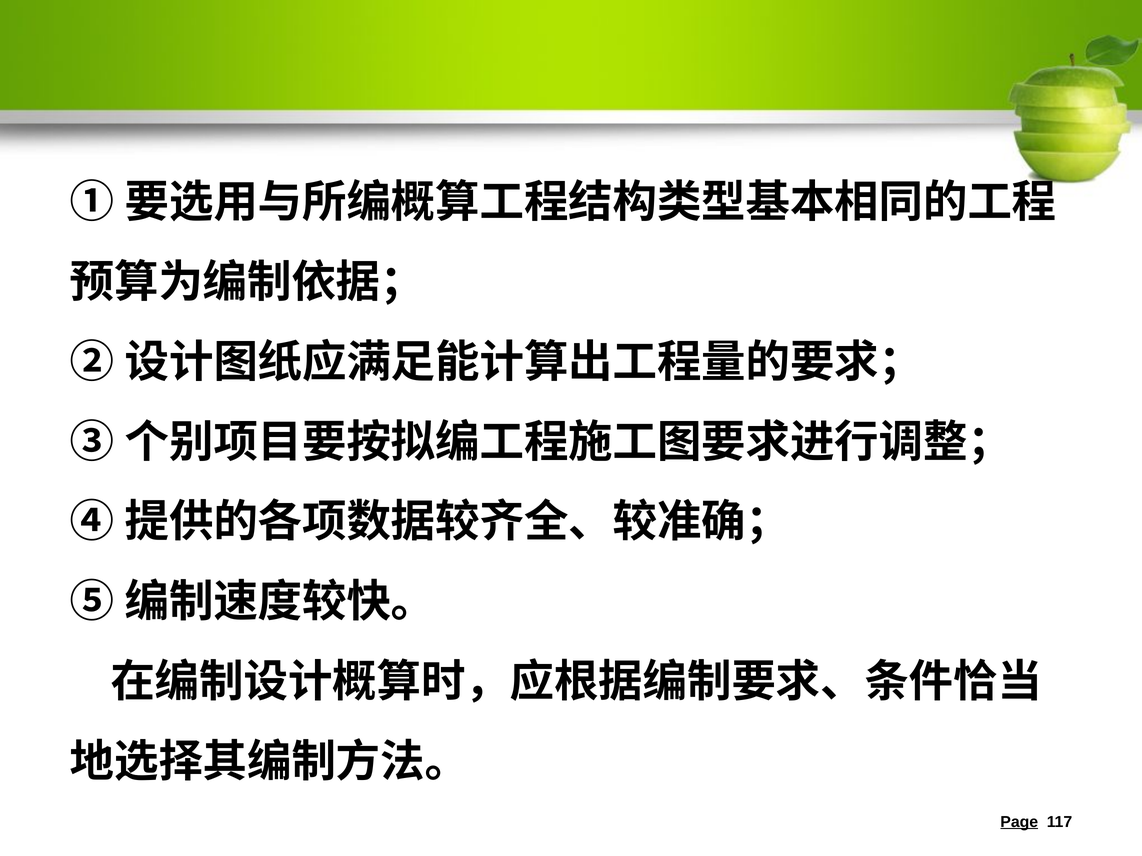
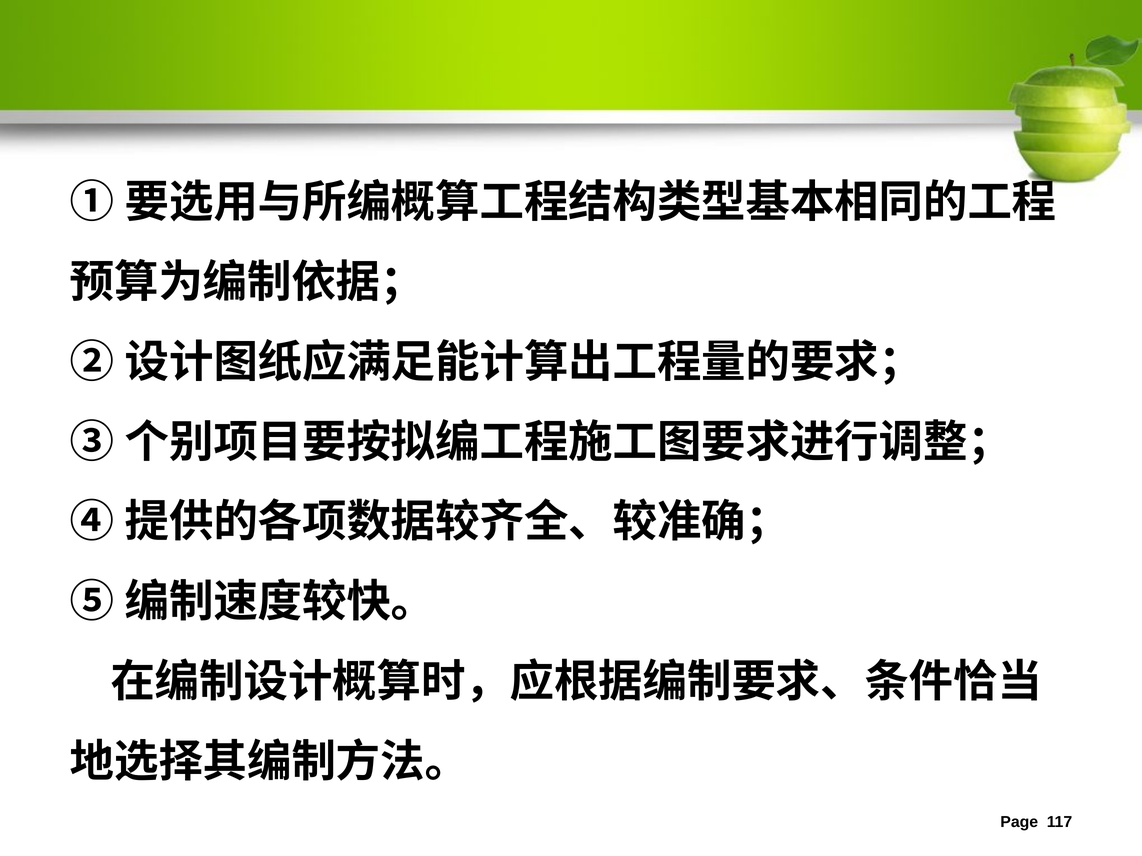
Page underline: present -> none (1019, 822)
